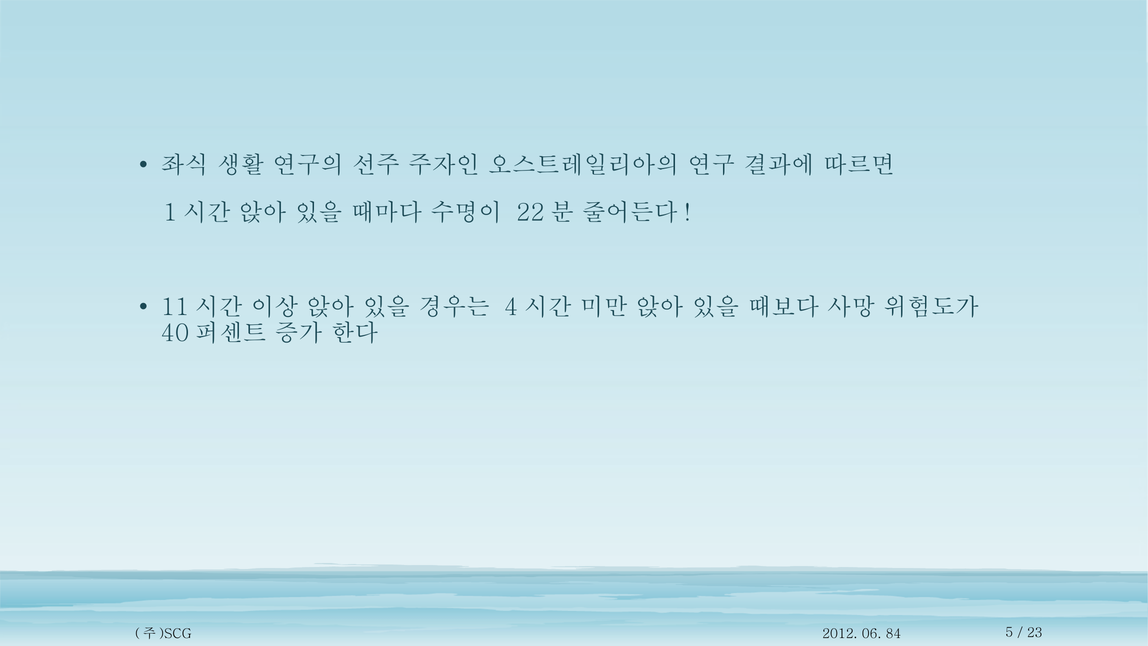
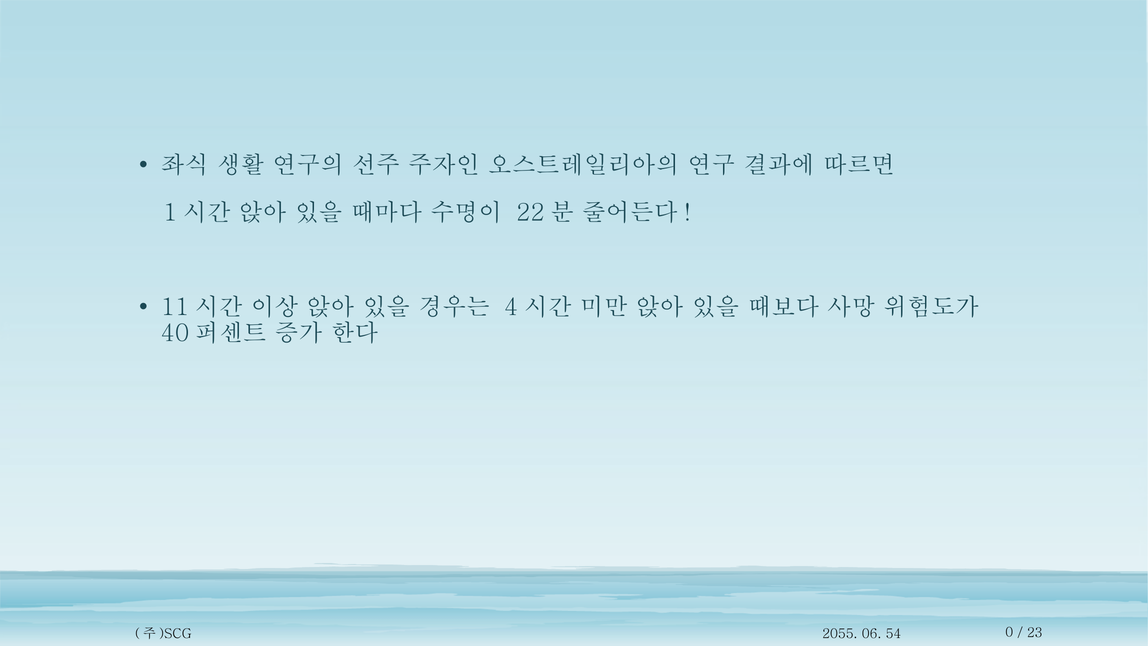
2012: 2012 -> 2055 (840, 634)
84: 84 -> 54 (894, 634)
5: 5 -> 0 (1009, 632)
